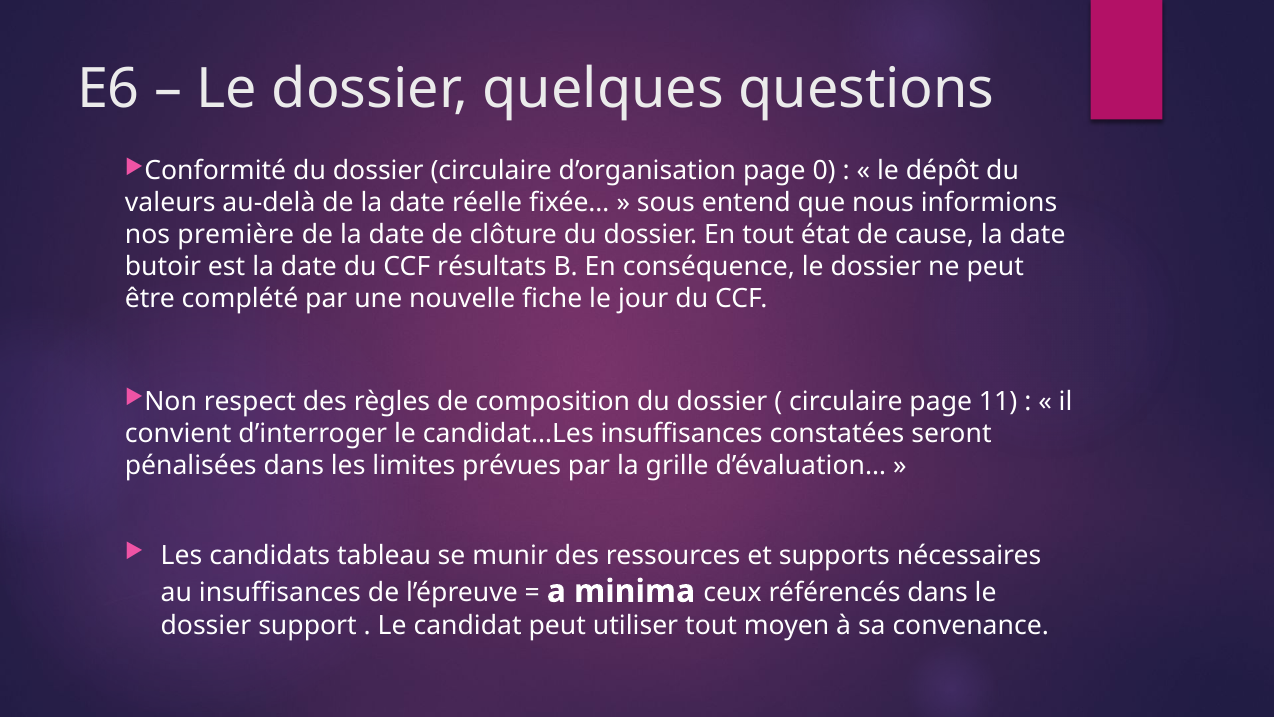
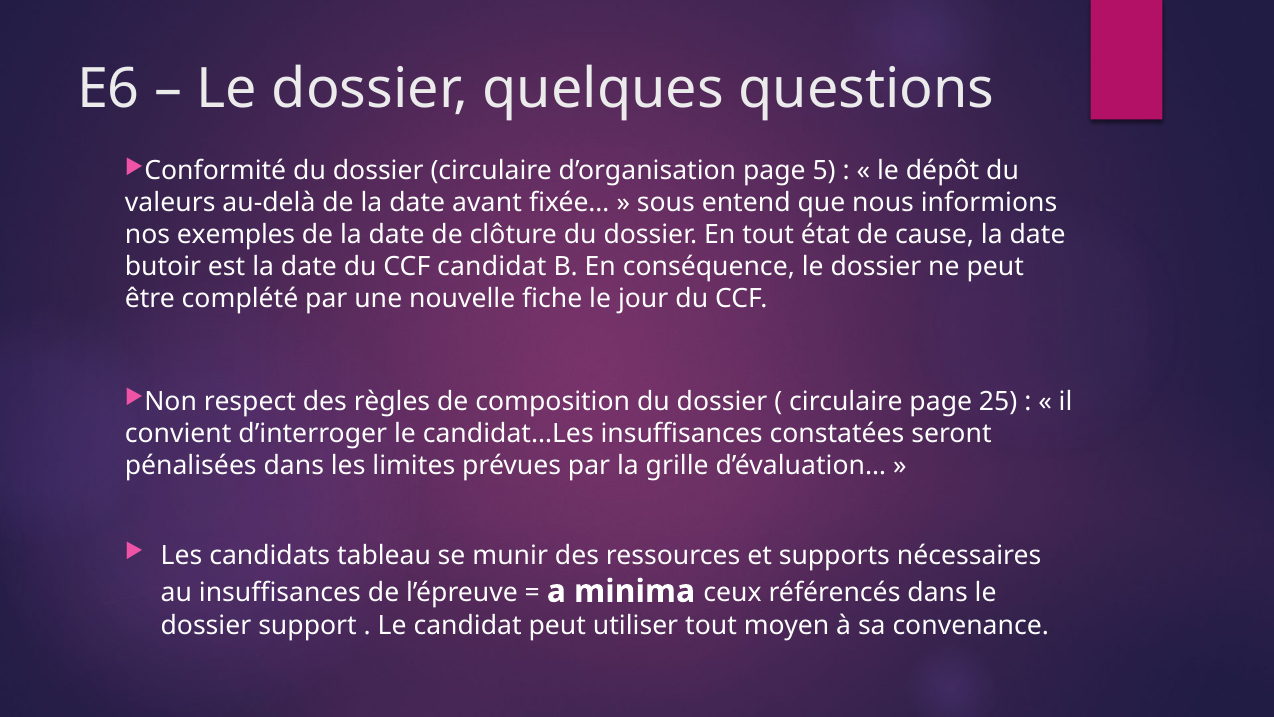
0: 0 -> 5 (824, 171)
réelle: réelle -> avant (487, 203)
première: première -> exemples (236, 235)
CCF résultats: résultats -> candidat (492, 267)
11: 11 -> 25 (998, 401)
